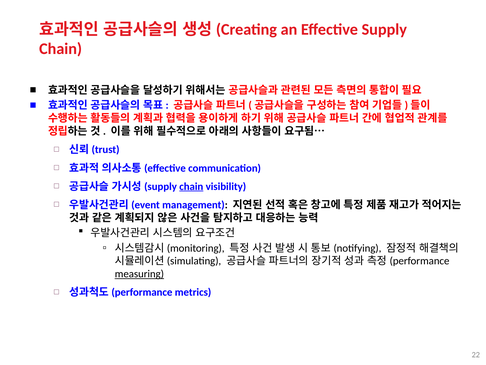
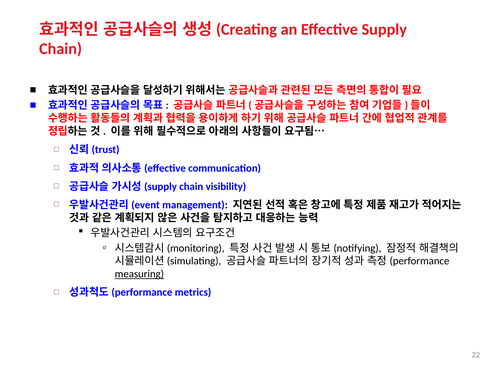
chain underline: present -> none (191, 186)
